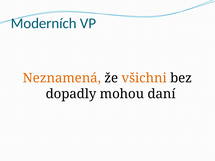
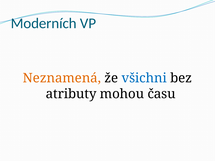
všichni colour: orange -> blue (144, 78)
dopadly: dopadly -> atributy (71, 94)
daní: daní -> času (162, 94)
